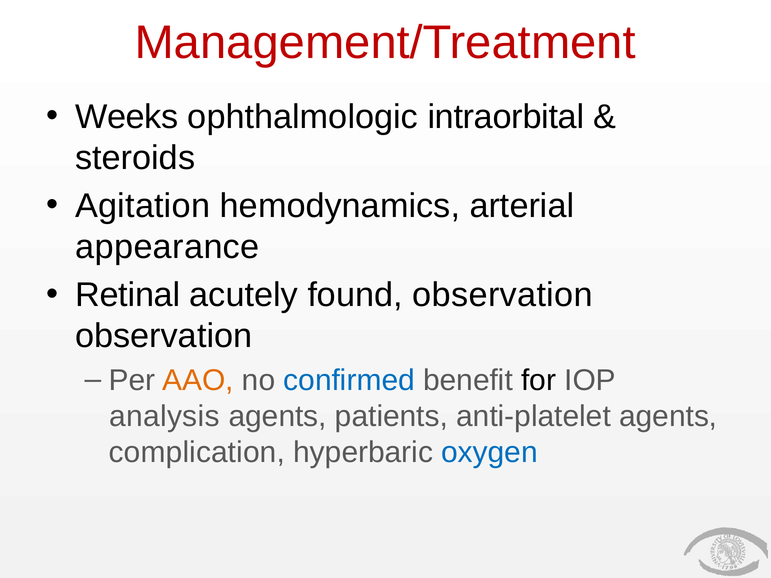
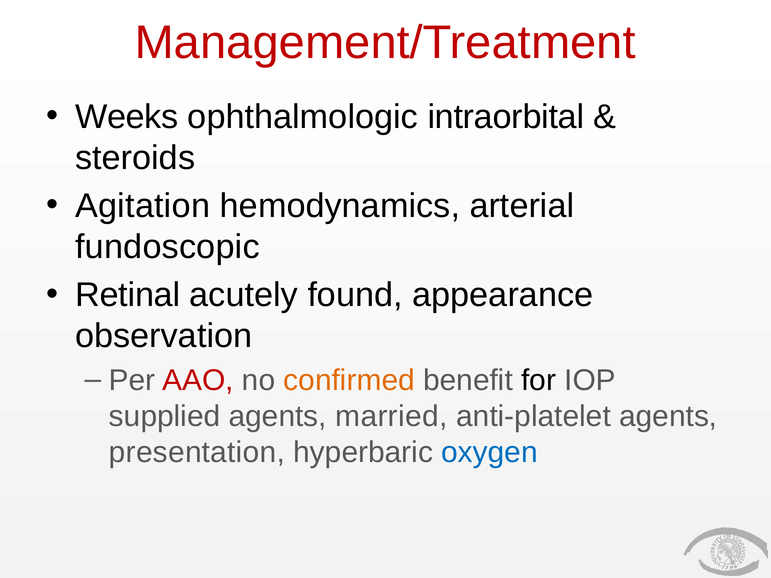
appearance: appearance -> fundoscopic (167, 247)
found observation: observation -> appearance (503, 295)
AAO colour: orange -> red (198, 381)
confirmed colour: blue -> orange (349, 381)
analysis: analysis -> supplied (165, 416)
patients: patients -> married (391, 416)
complication: complication -> presentation (197, 452)
